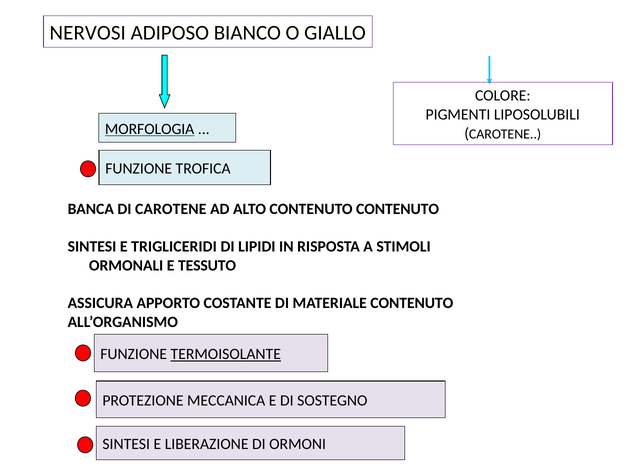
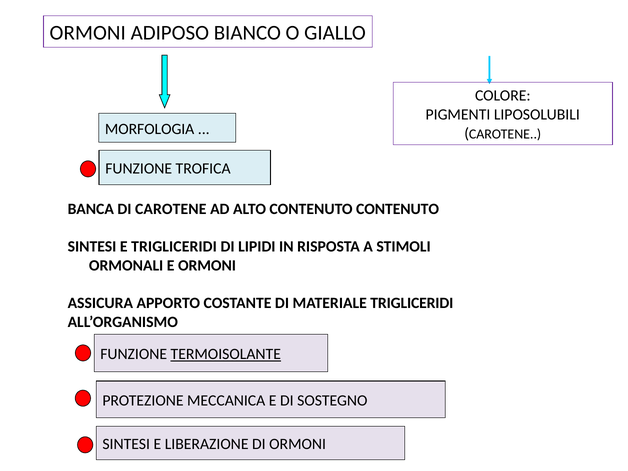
NERVOSI: NERVOSI -> ORMONI (88, 33)
MORFOLOGIA underline: present -> none (150, 129)
E TESSUTO: TESSUTO -> ORMONI (207, 265)
MATERIALE CONTENUTO: CONTENUTO -> TRIGLICERIDI (412, 303)
